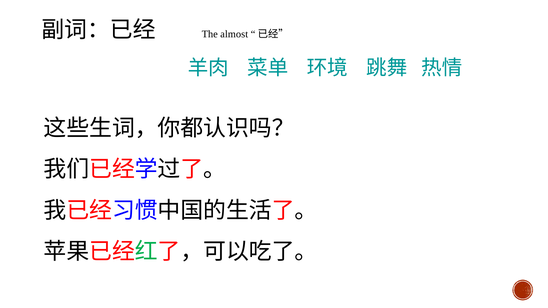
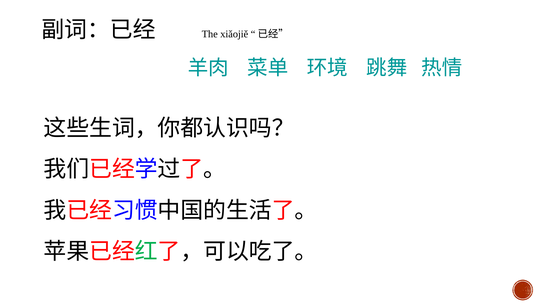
almost: almost -> xiǎojiě (234, 34)
